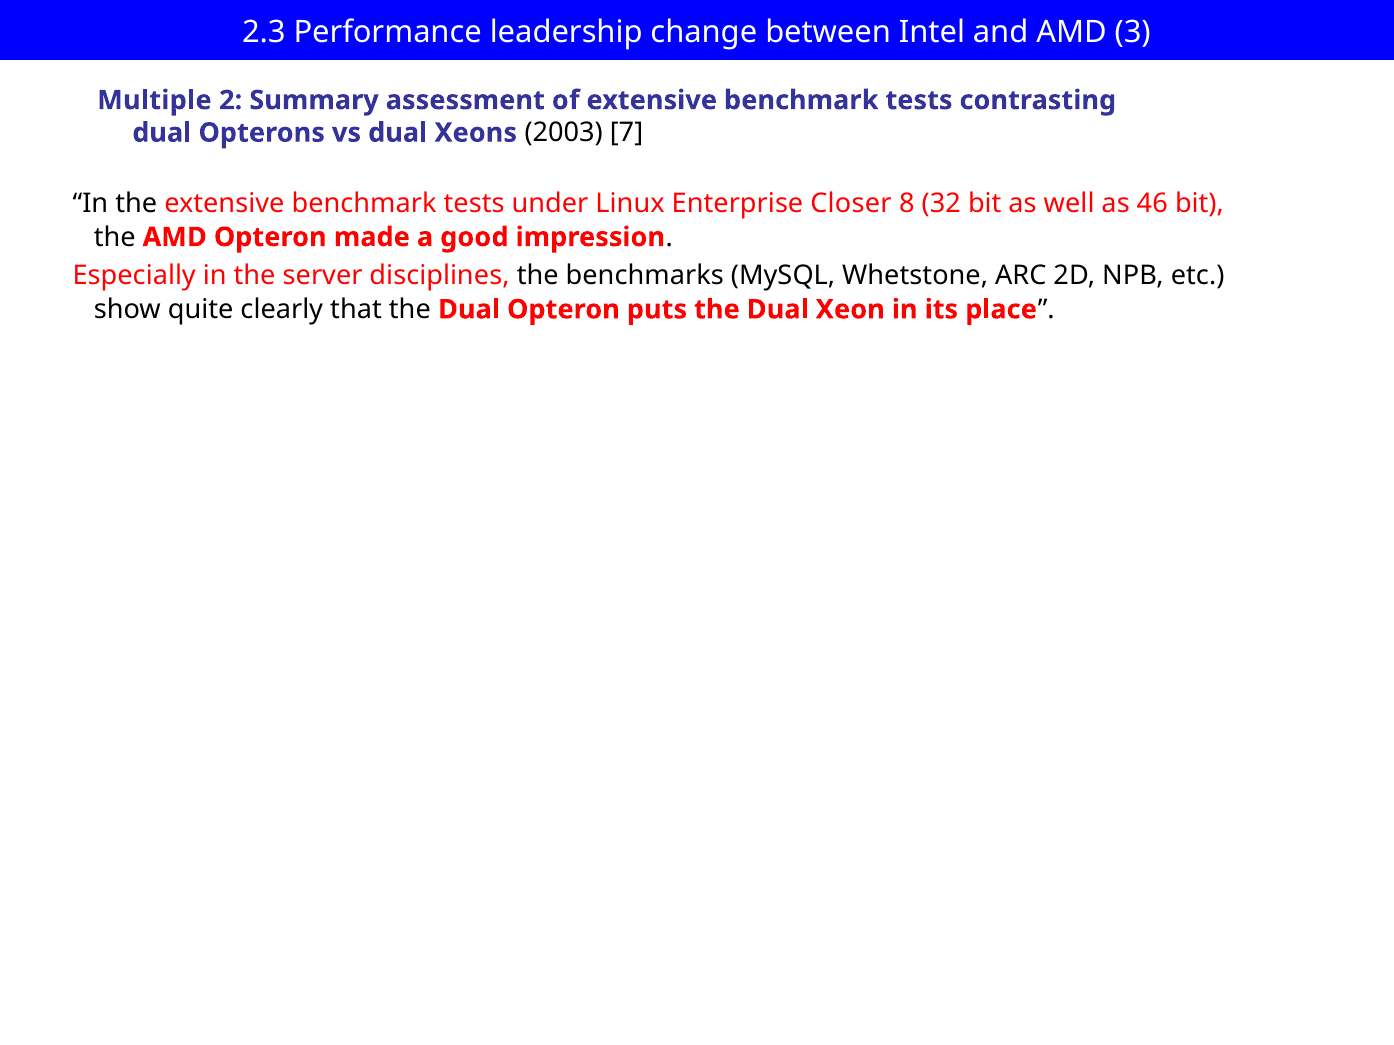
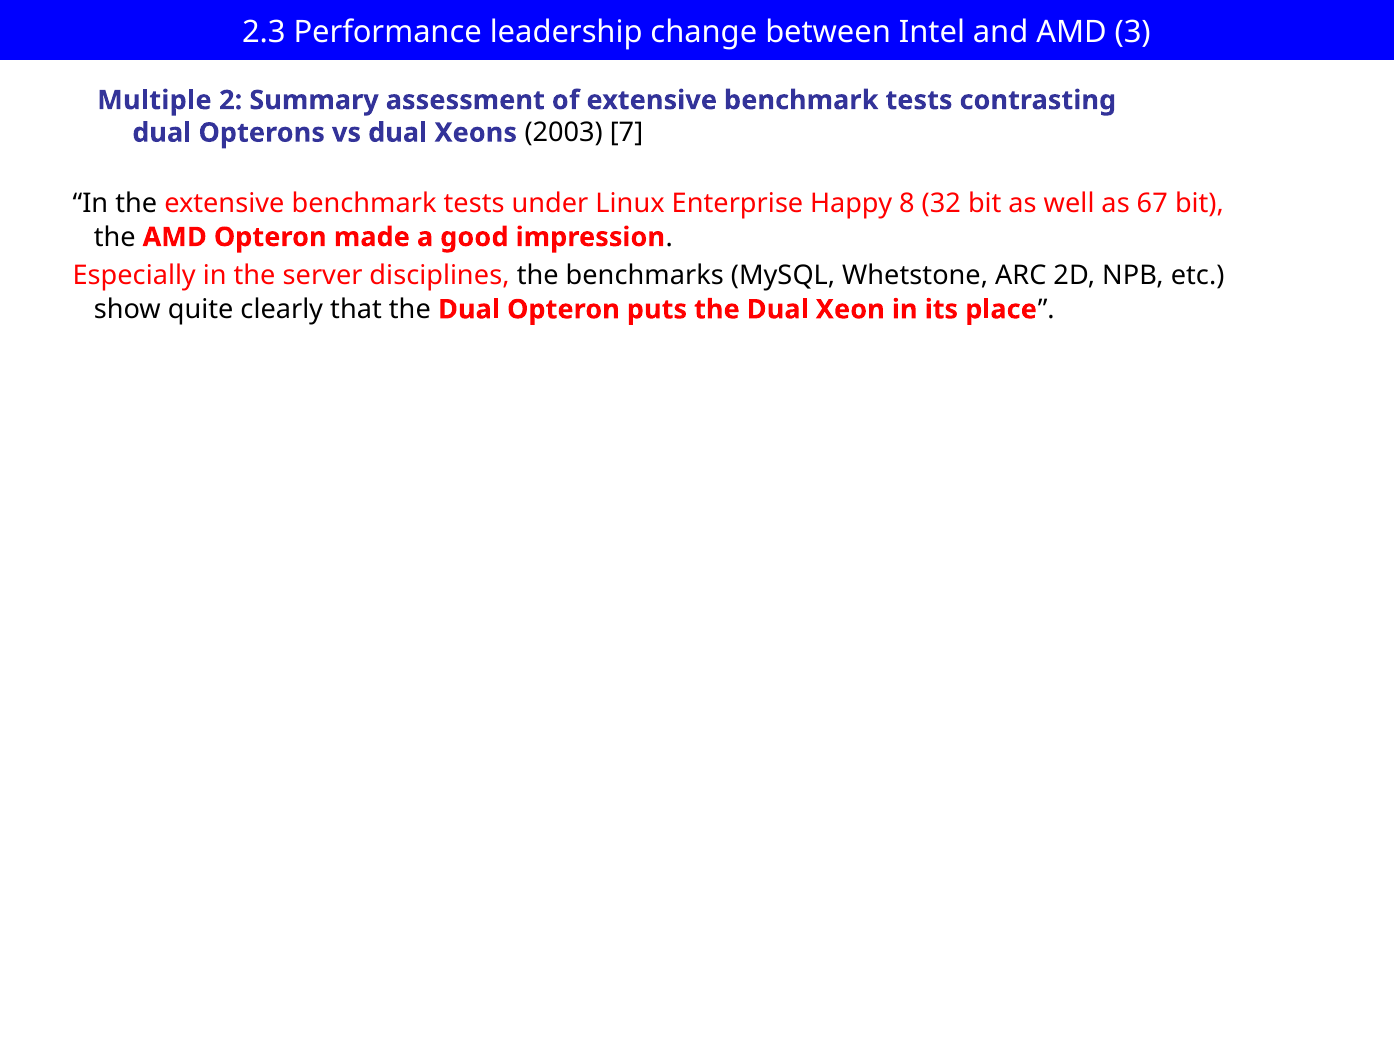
Closer: Closer -> Happy (851, 203)
46: 46 -> 67 (1152, 203)
